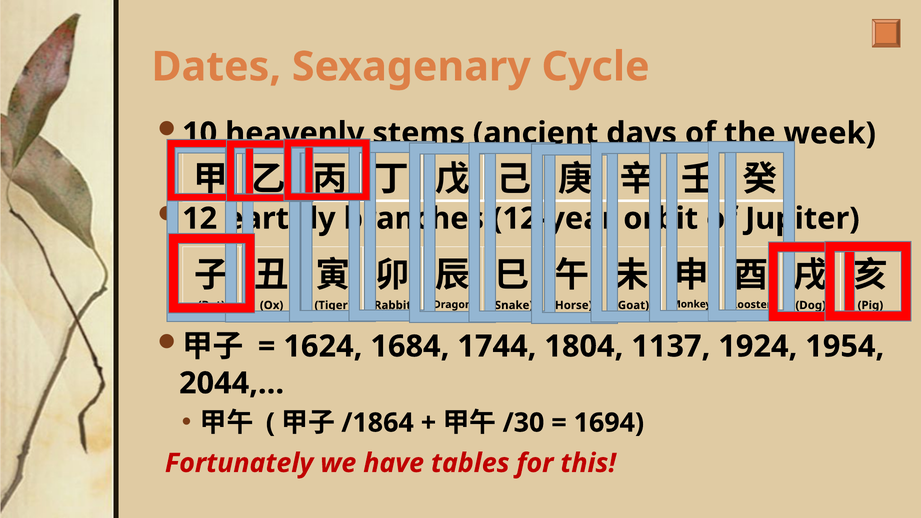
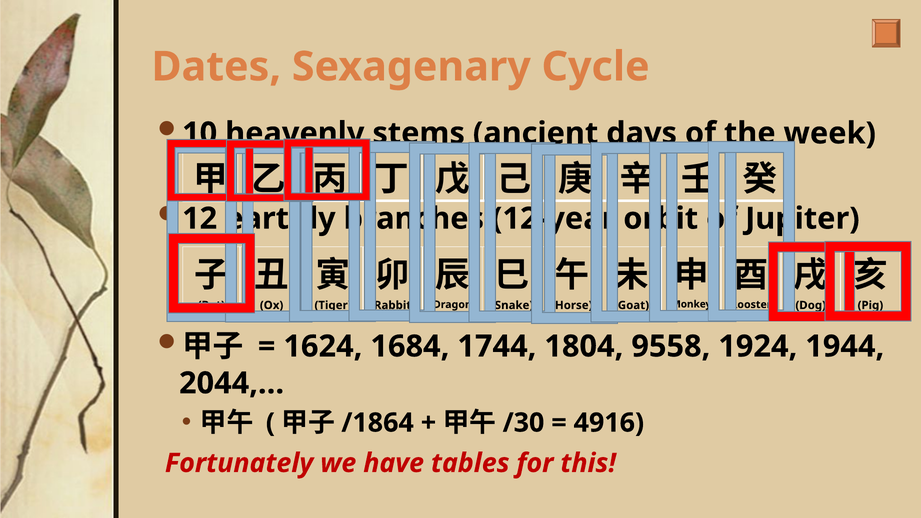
1137: 1137 -> 9558 (671, 346)
1954: 1954 -> 1944 (845, 346)
1694: 1694 -> 4916 (609, 423)
